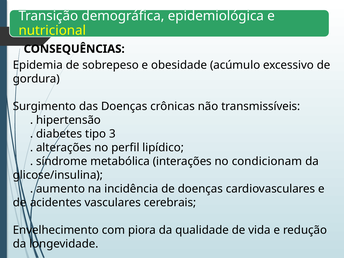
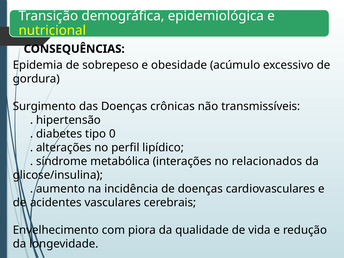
3: 3 -> 0 (112, 134)
condicionam: condicionam -> relacionados (267, 161)
